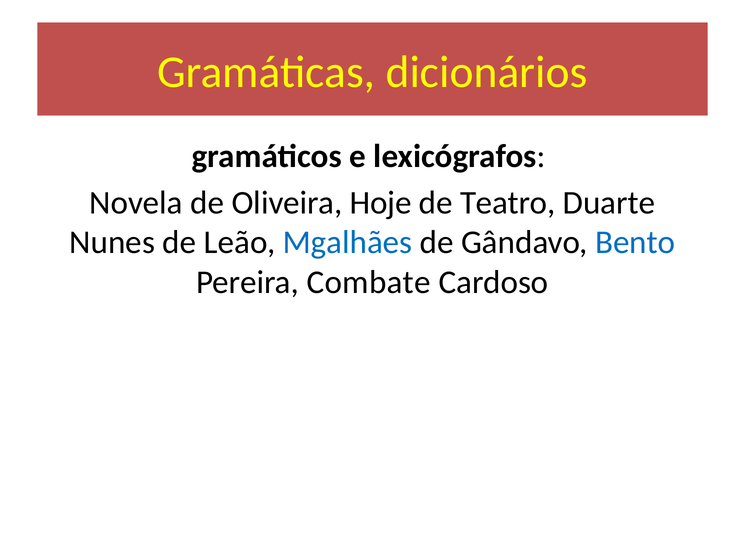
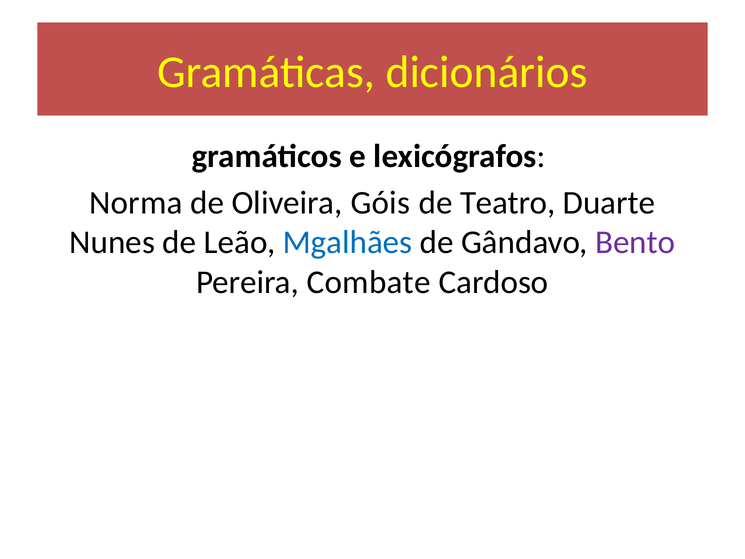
Novela: Novela -> Norma (136, 203)
Hoje: Hoje -> Góis (380, 203)
Bento colour: blue -> purple (635, 242)
